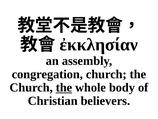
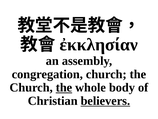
believers underline: none -> present (105, 100)
